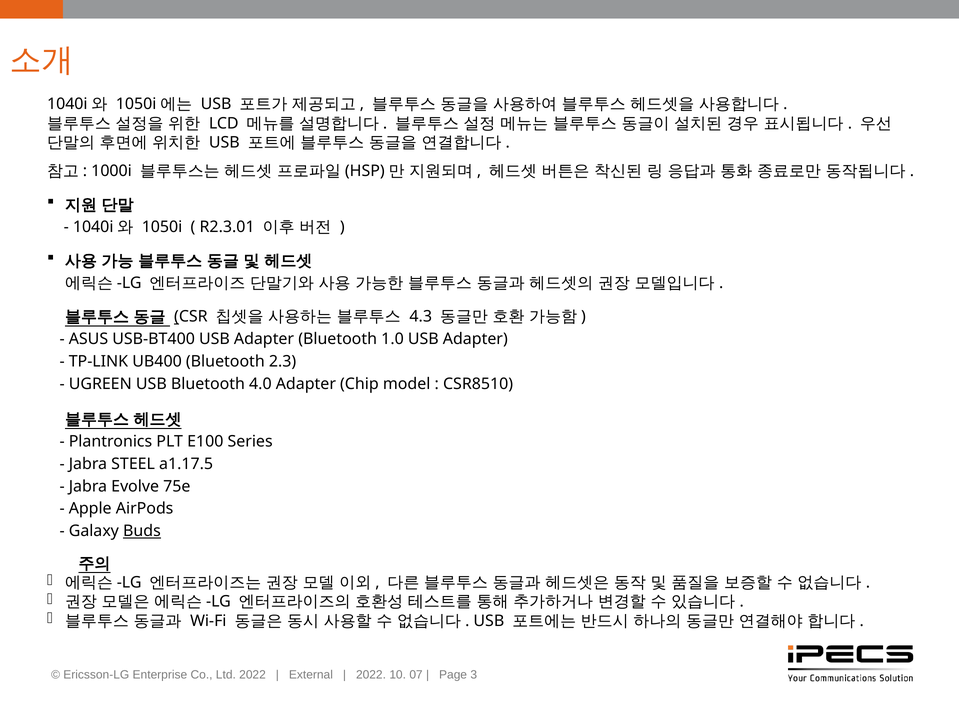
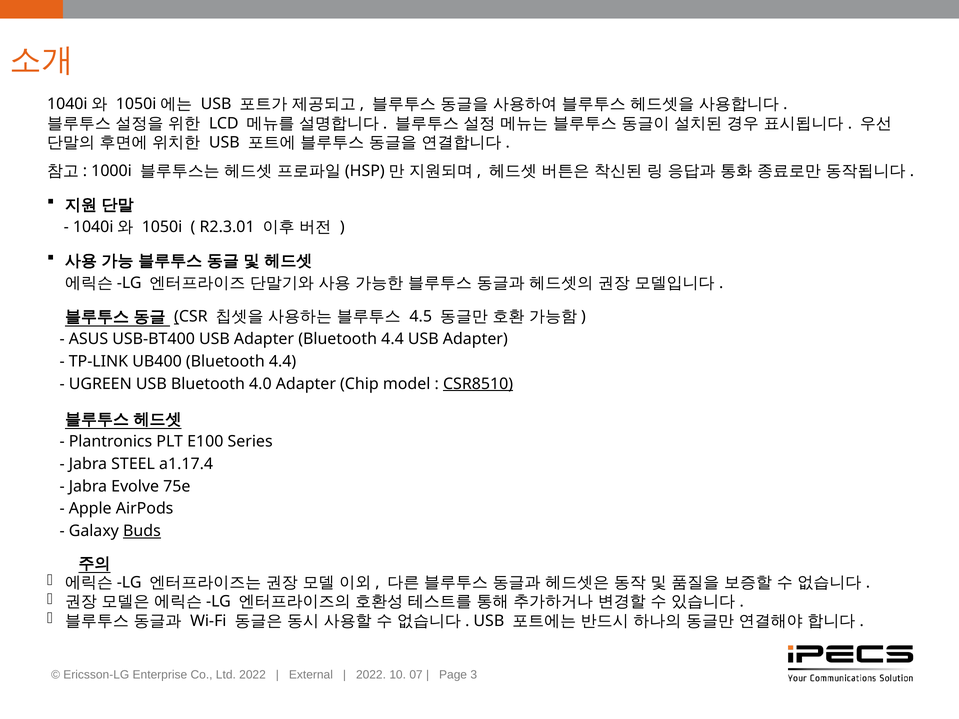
4.3: 4.3 -> 4.5 (421, 317)
Adapter Bluetooth 1.0: 1.0 -> 4.4 (393, 339)
UB400 Bluetooth 2.3: 2.3 -> 4.4 (283, 361)
CSR8510 underline: none -> present (478, 384)
a1.17.5: a1.17.5 -> a1.17.4 (186, 464)
